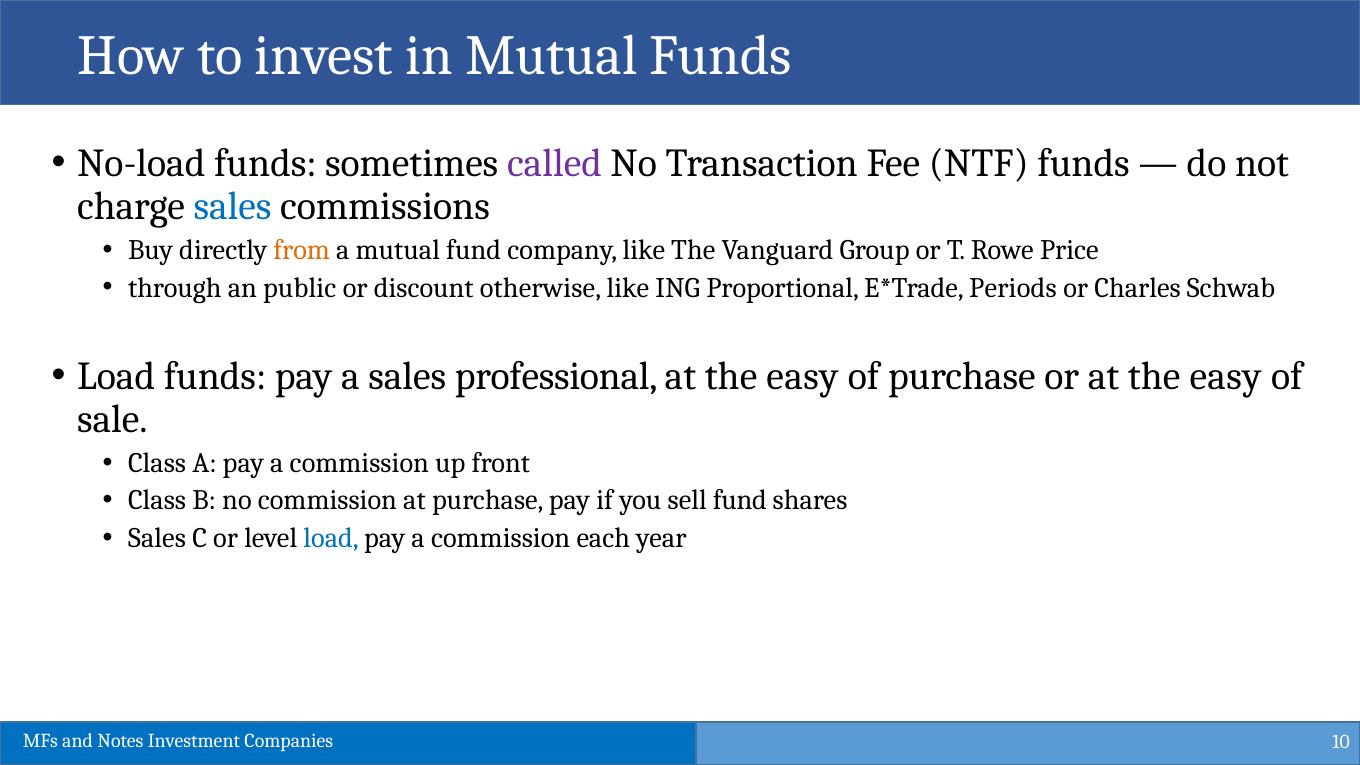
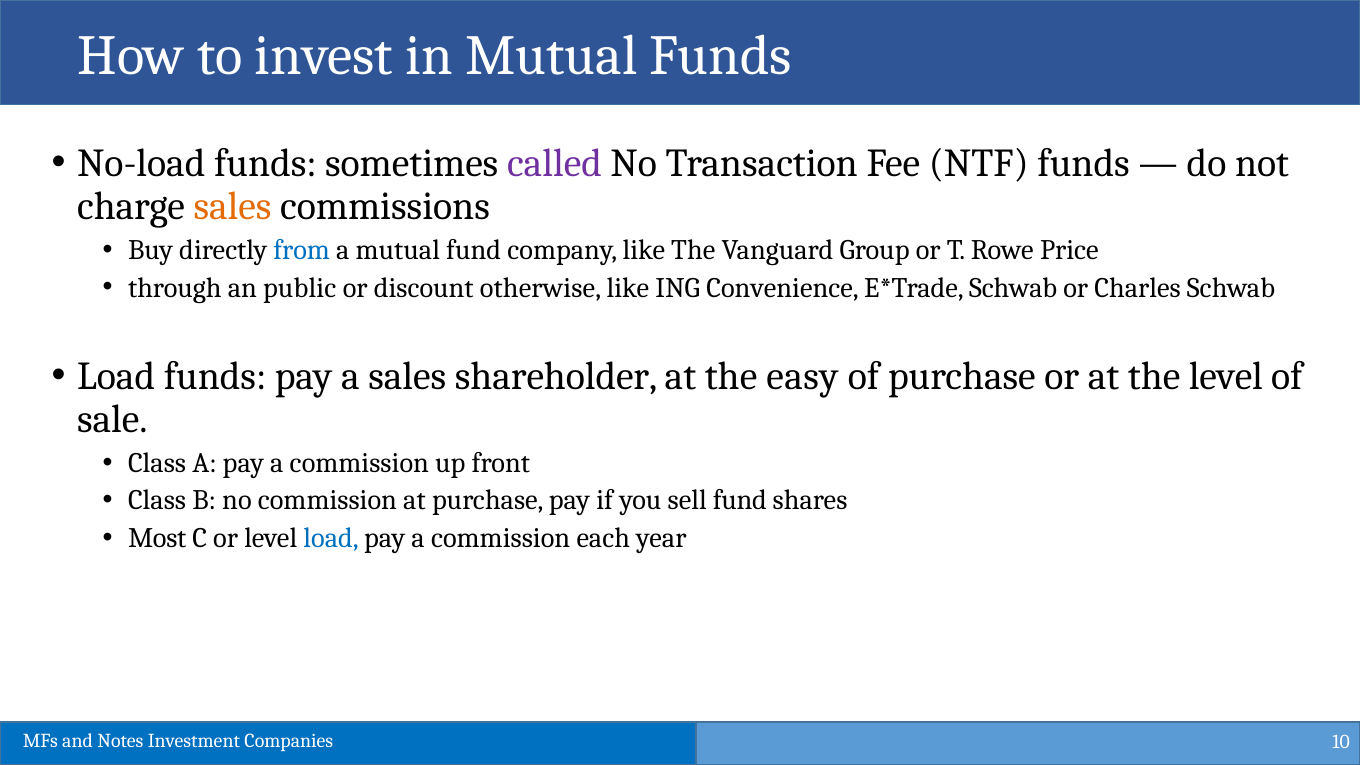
sales colour: blue -> orange (233, 206)
from colour: orange -> blue (302, 250)
Proportional: Proportional -> Convenience (783, 288)
Periods: Periods -> Schwab (1013, 288)
professional: professional -> shareholder (556, 376)
or at the easy: easy -> level (1226, 376)
Sales: Sales -> Most (157, 538)
